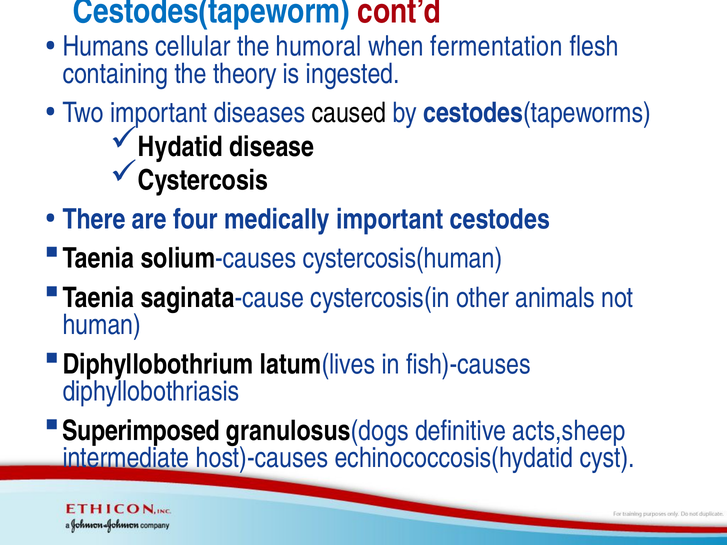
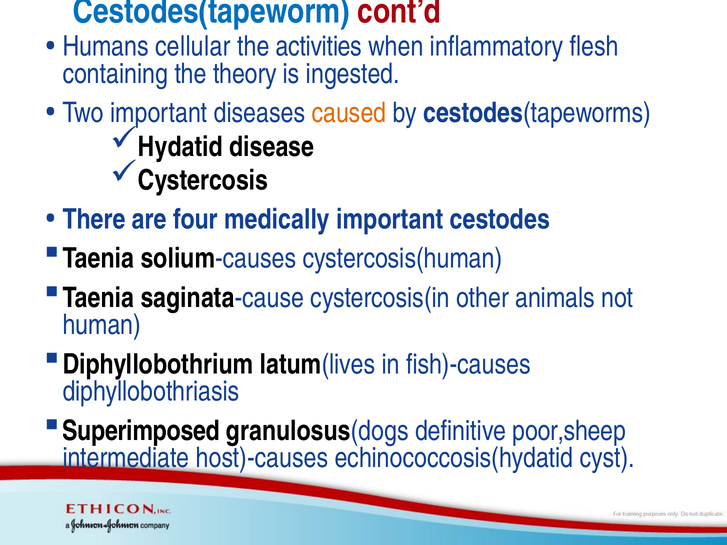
humoral: humoral -> activities (319, 47)
fermentation: fermentation -> inflammatory (497, 47)
caused colour: black -> orange (349, 113)
acts,sheep: acts,sheep -> poor,sheep (569, 431)
